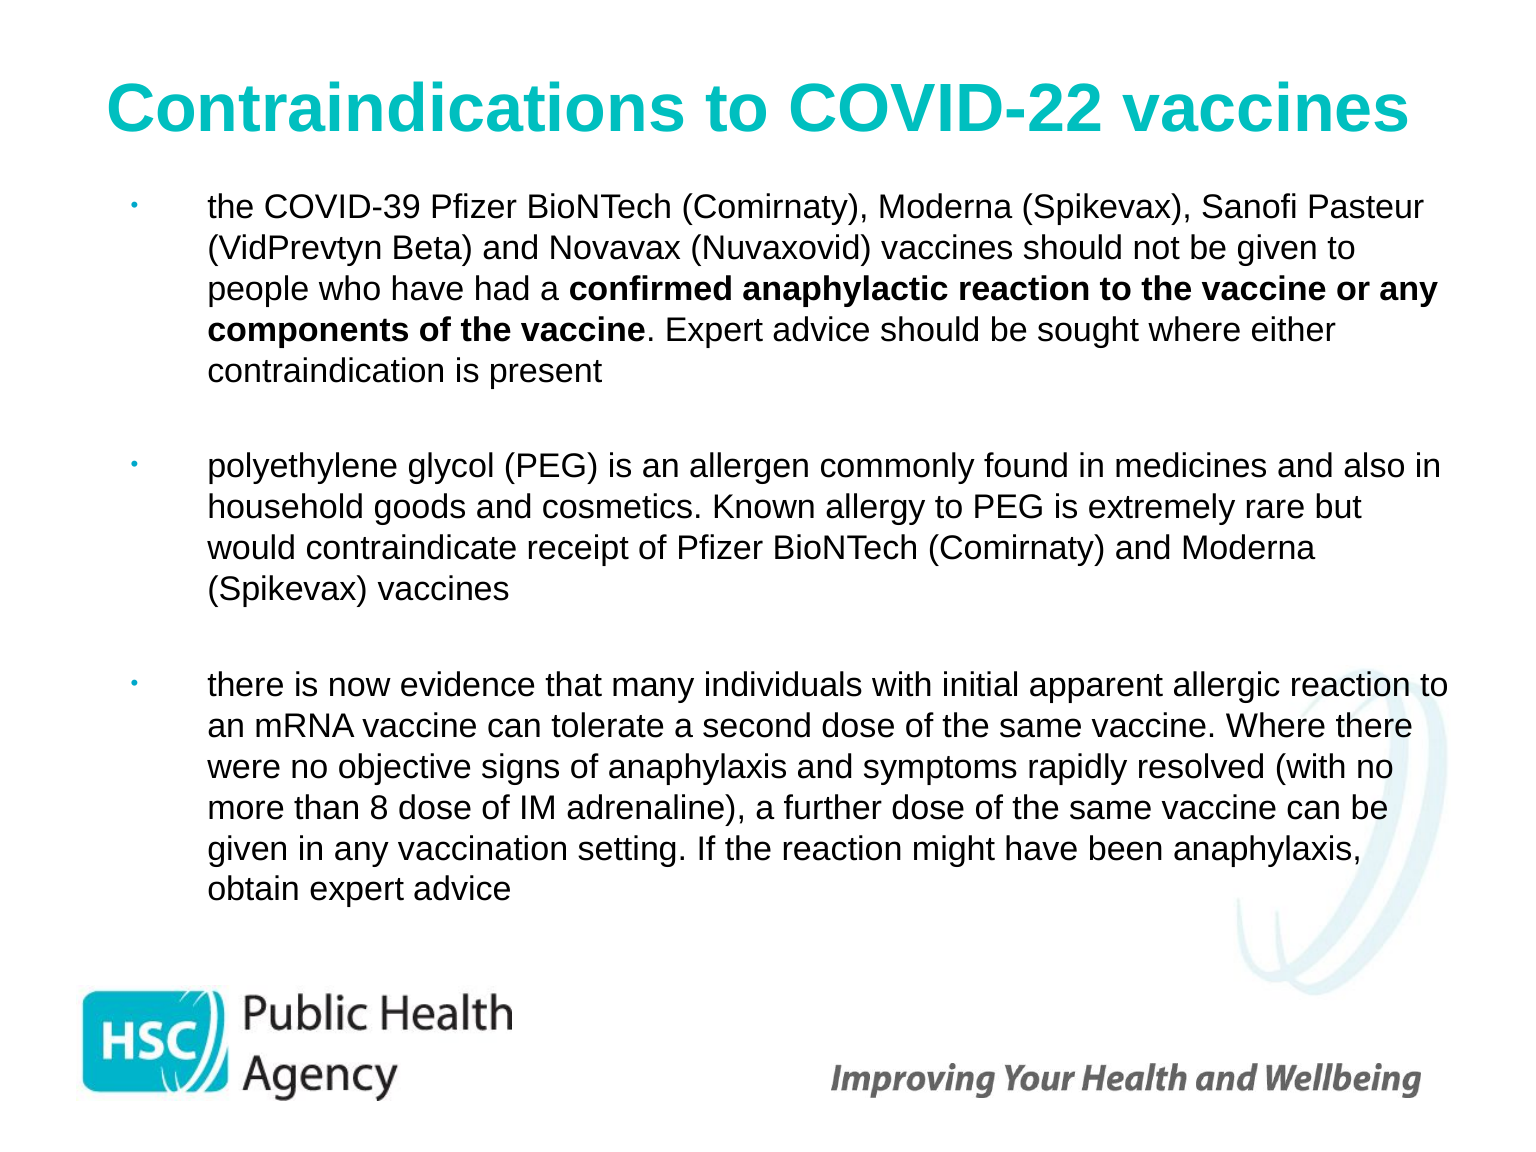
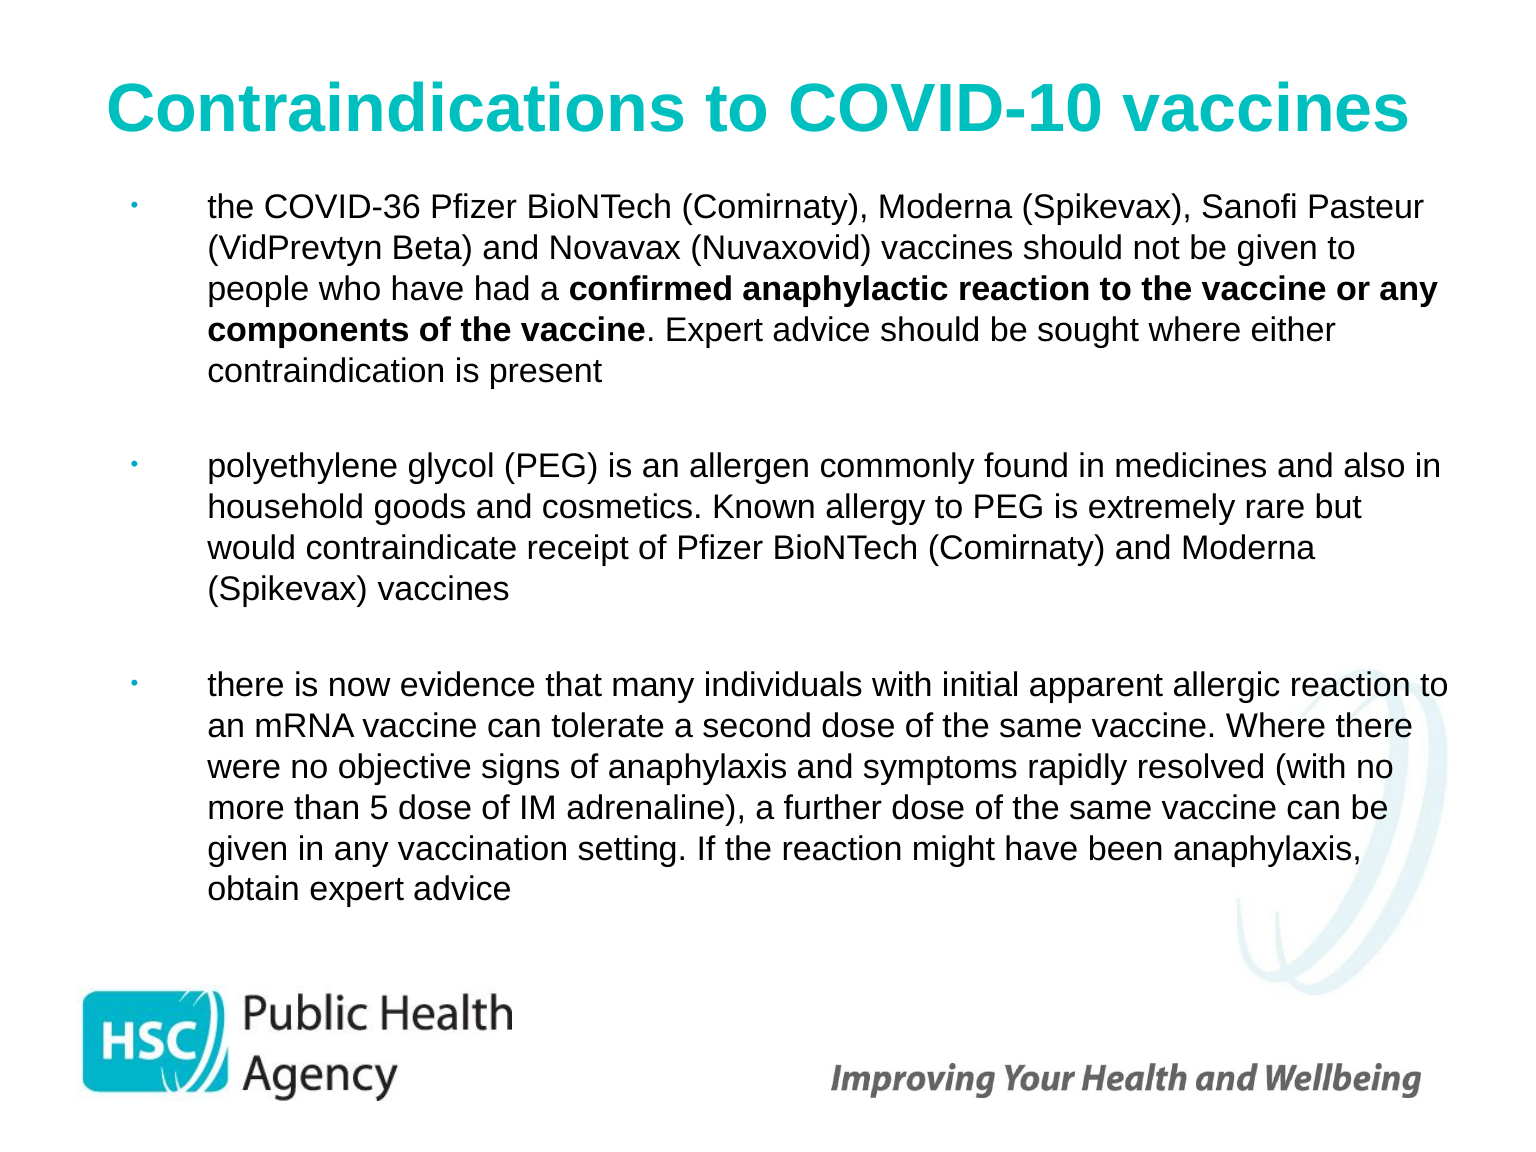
COVID-22: COVID-22 -> COVID-10 (946, 109)
COVID-39: COVID-39 -> COVID-36 (342, 207)
8: 8 -> 5 (379, 808)
